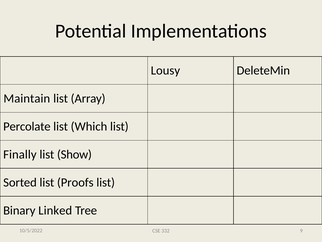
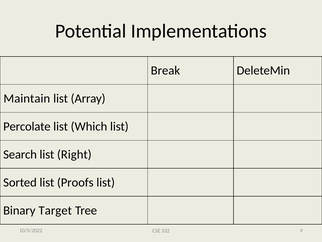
Lousy: Lousy -> Break (165, 70)
Finally: Finally -> Search (20, 154)
Show: Show -> Right (74, 154)
Linked: Linked -> Target (55, 210)
